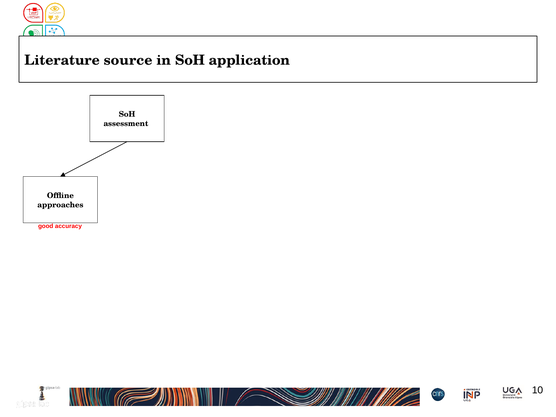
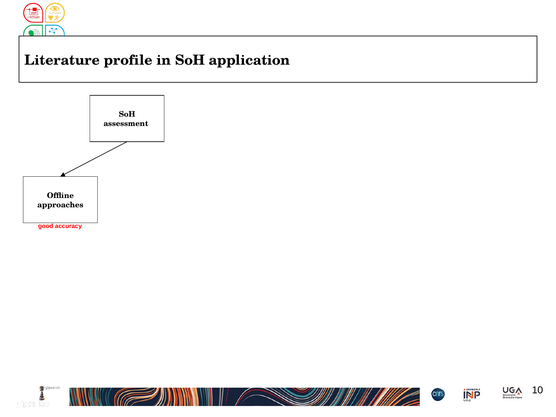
source: source -> profile (128, 60)
